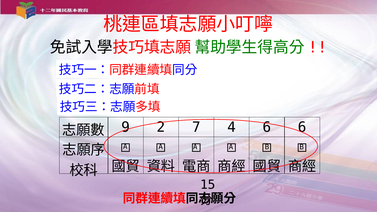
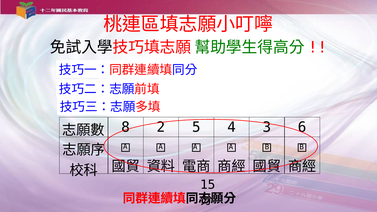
9: 9 -> 8 (126, 127)
7: 7 -> 5 (196, 127)
4 6: 6 -> 3 (267, 127)
